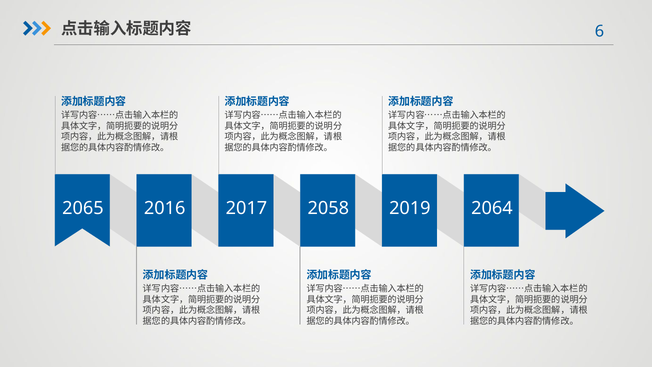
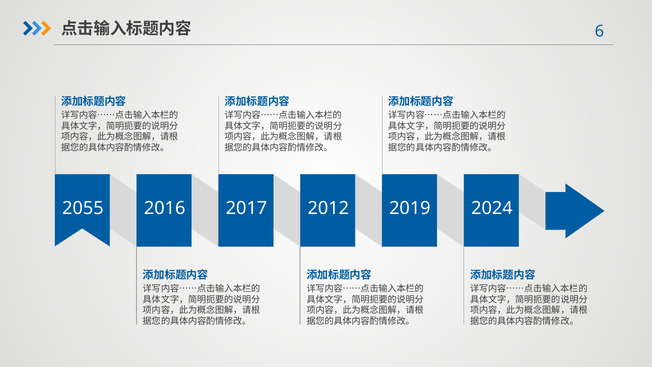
2065: 2065 -> 2055 (83, 208)
2058: 2058 -> 2012 (328, 208)
2064: 2064 -> 2024 (492, 208)
